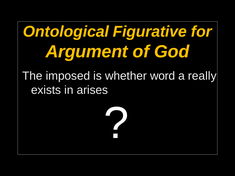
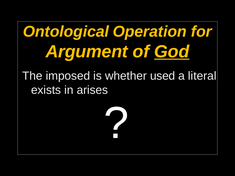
Figurative: Figurative -> Operation (150, 32)
God underline: none -> present (172, 52)
word: word -> used (163, 76)
really: really -> literal (202, 76)
